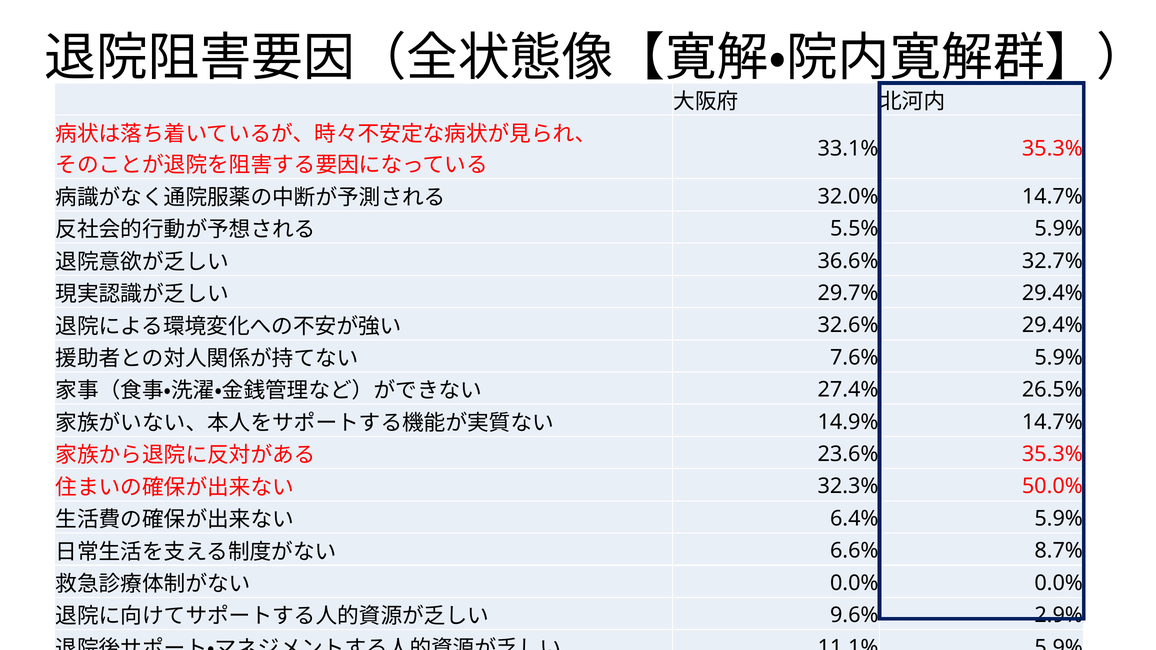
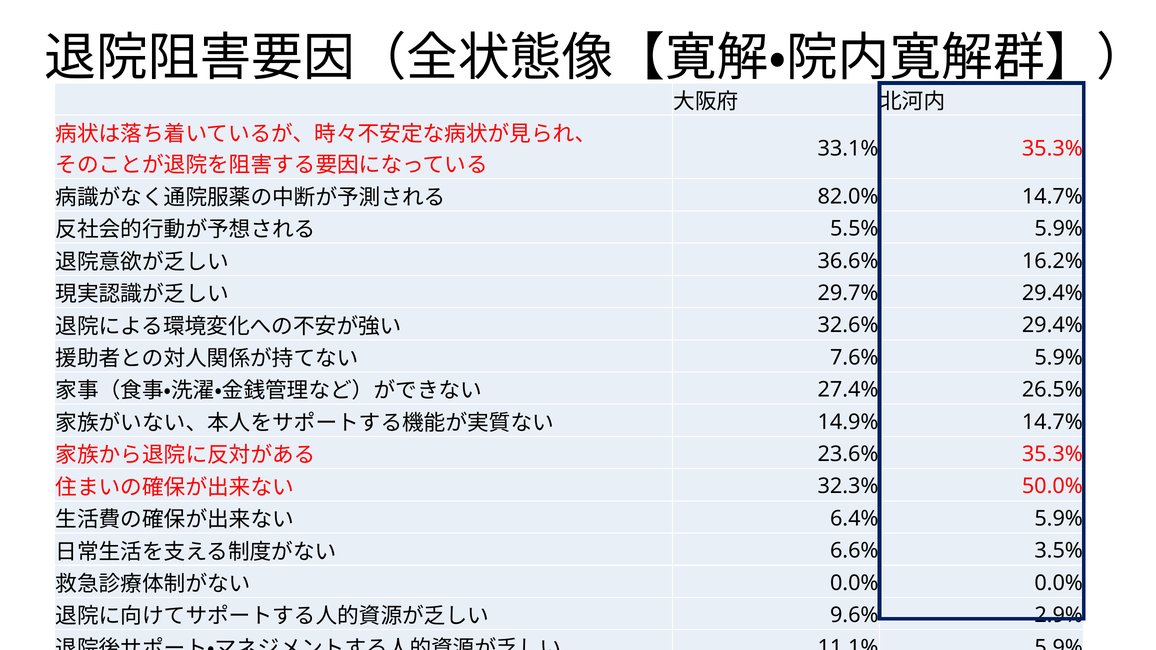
32.0%: 32.0% -> 82.0% (848, 197)
32.7%: 32.7% -> 16.2% (1052, 261)
8.7%: 8.7% -> 3.5% (1059, 551)
